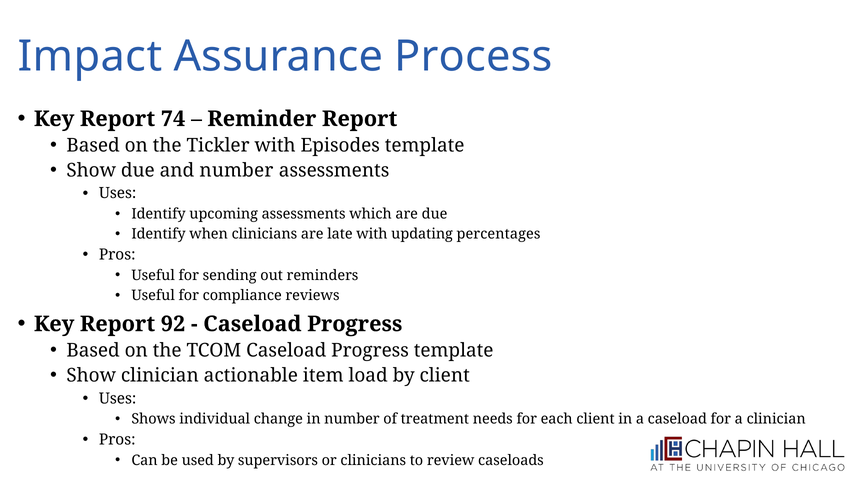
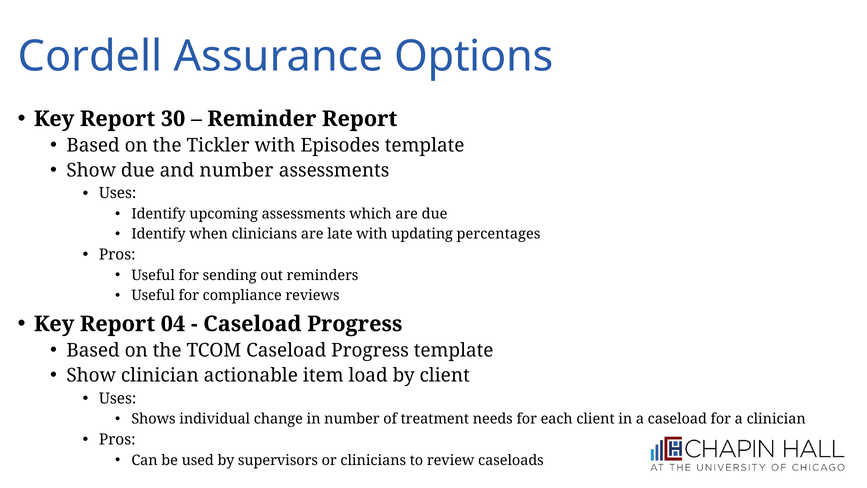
Impact: Impact -> Cordell (90, 57)
Process: Process -> Options (474, 57)
74: 74 -> 30 (173, 119)
92: 92 -> 04 (173, 324)
